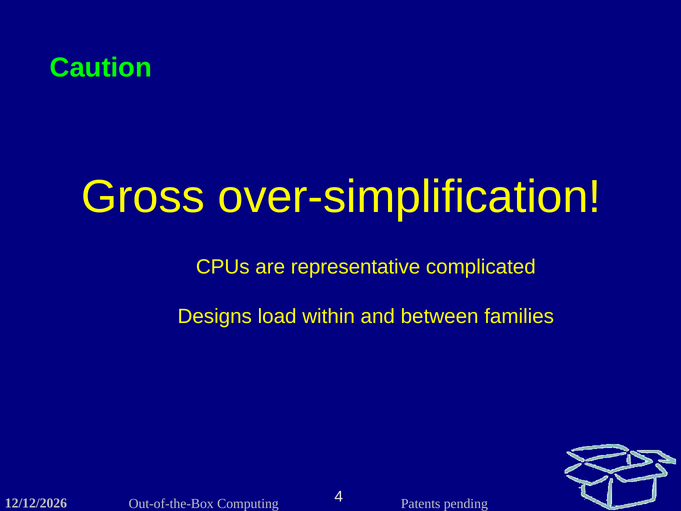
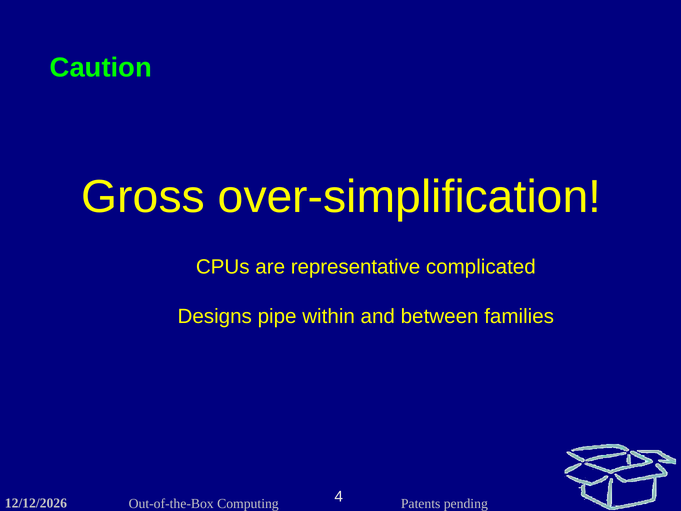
load: load -> pipe (277, 317)
